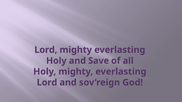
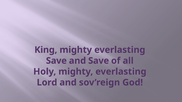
Lord: Lord -> King (46, 50)
Holy: Holy -> Save (56, 61)
